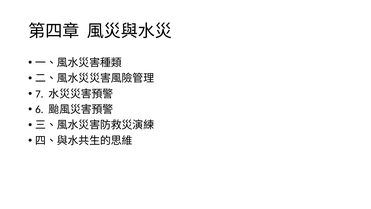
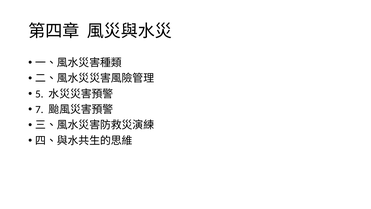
7: 7 -> 5 (39, 94)
6: 6 -> 7 (39, 109)
